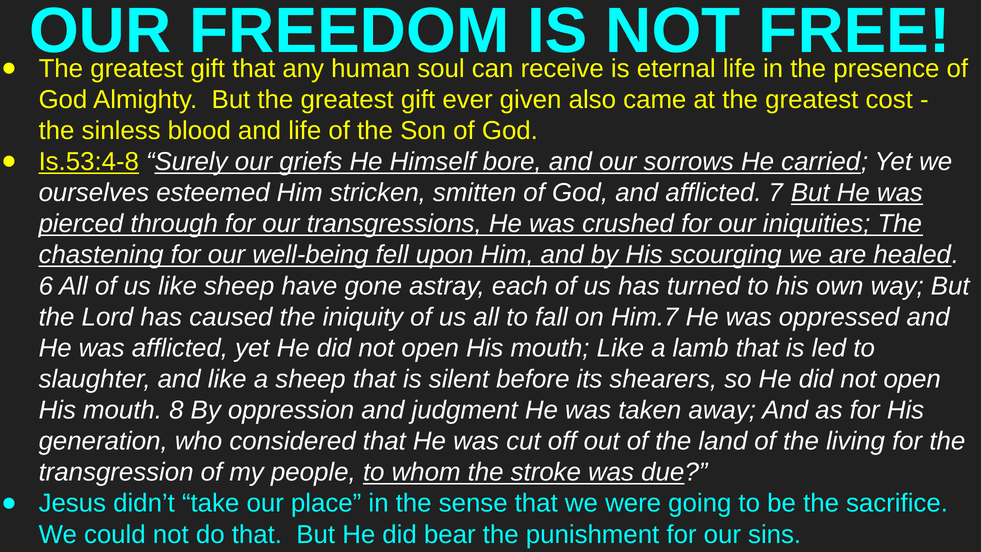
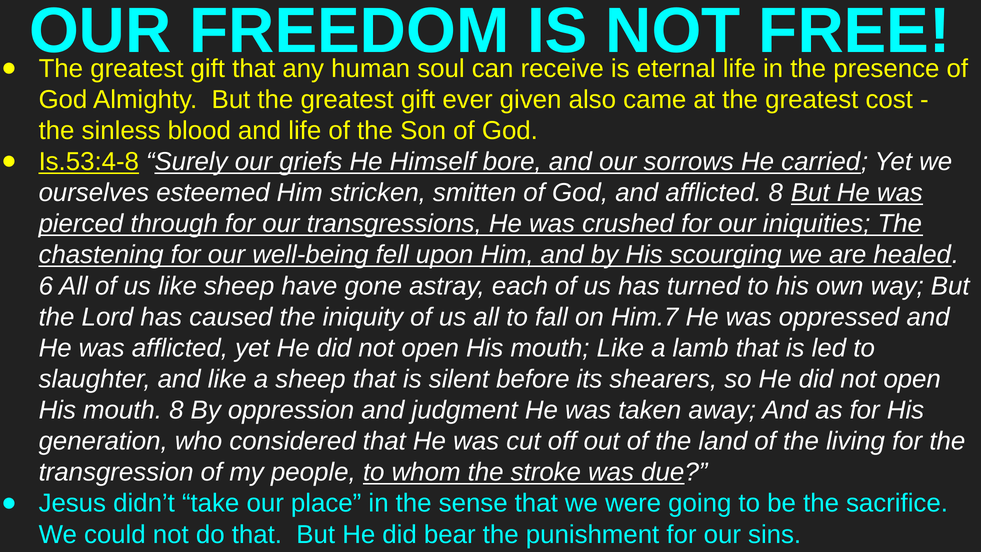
afflicted 7: 7 -> 8 (776, 193)
